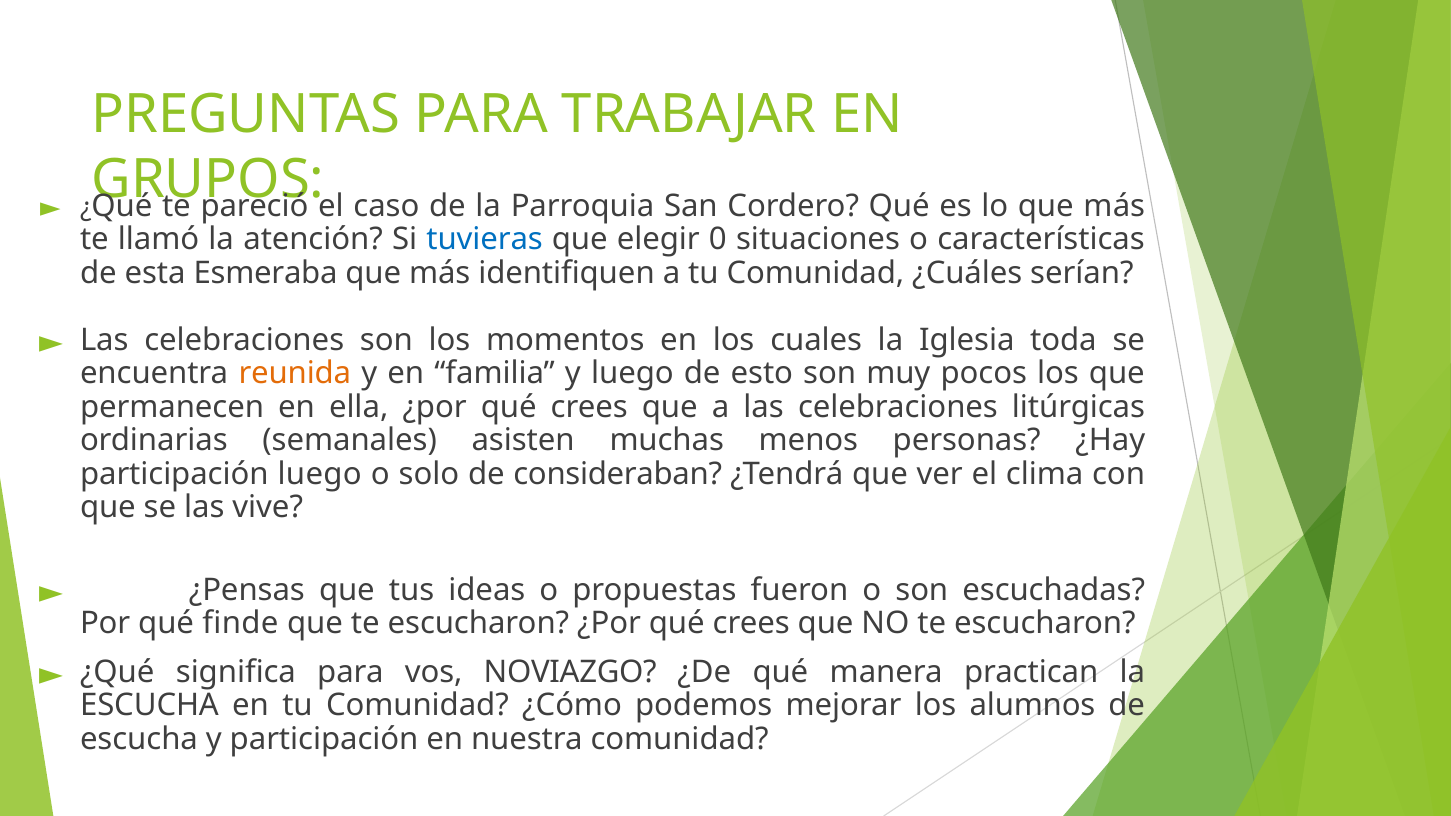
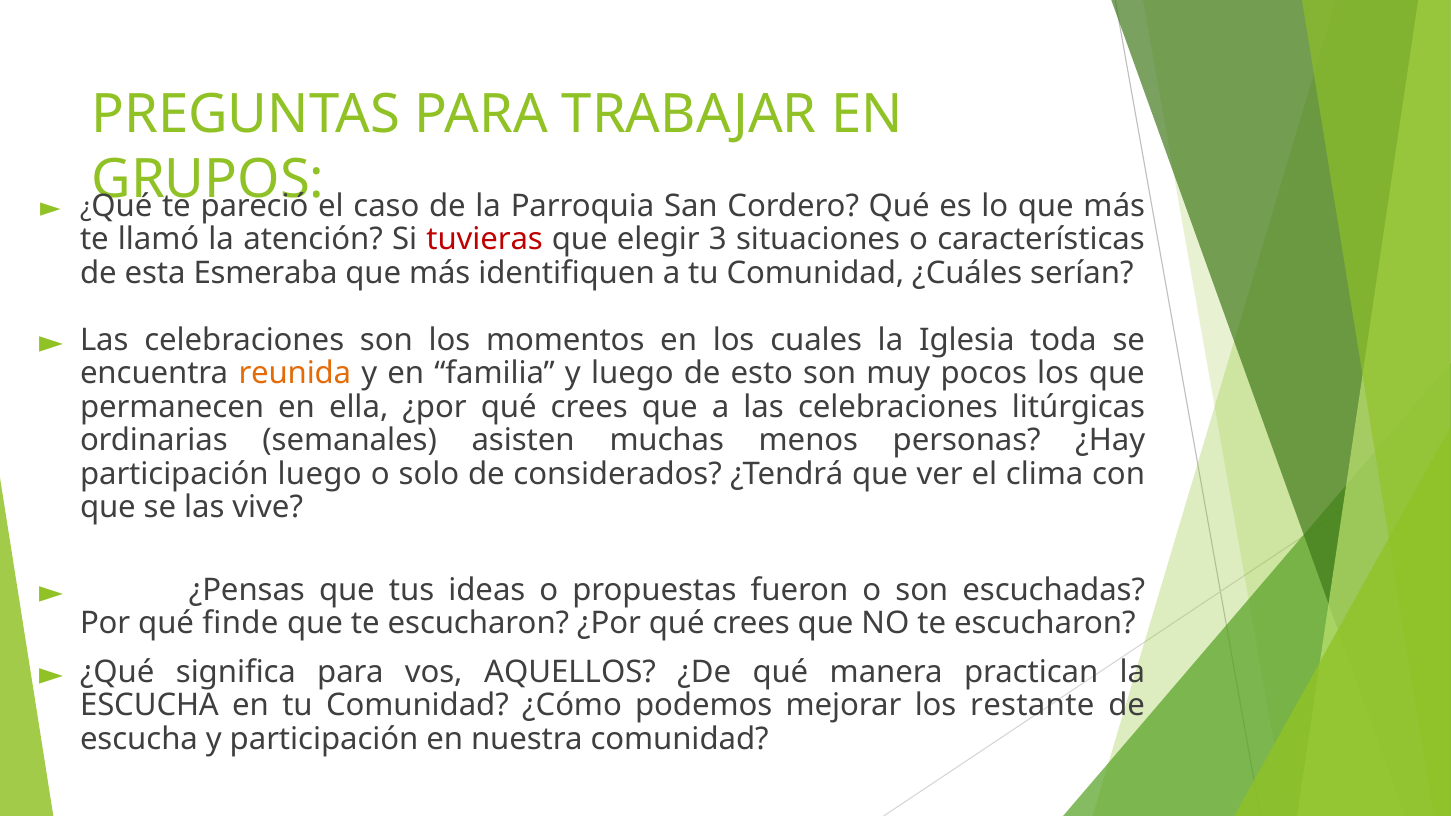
tuvieras colour: blue -> red (485, 239)
0: 0 -> 3 (718, 239)
consideraban: consideraban -> considerados (618, 474)
NOVIAZGO: NOVIAZGO -> AQUELLOS (570, 672)
alumnos: alumnos -> restante (1032, 706)
